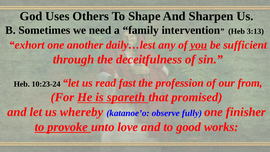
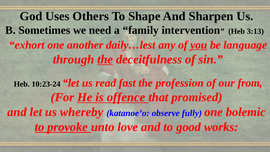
sufficient: sufficient -> language (245, 45)
the underline: none -> present (105, 59)
spareth: spareth -> offence (126, 97)
finisher: finisher -> bolemic (246, 112)
